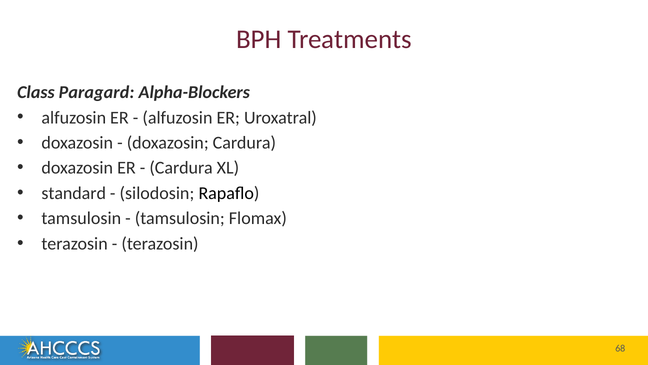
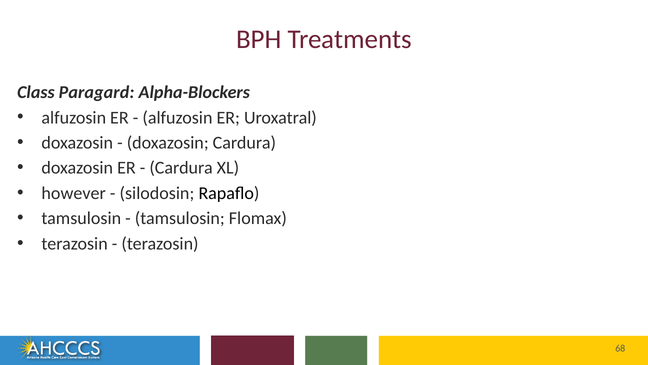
standard: standard -> however (74, 193)
